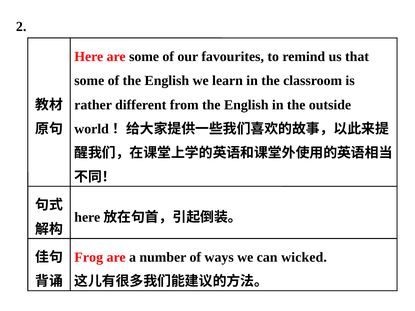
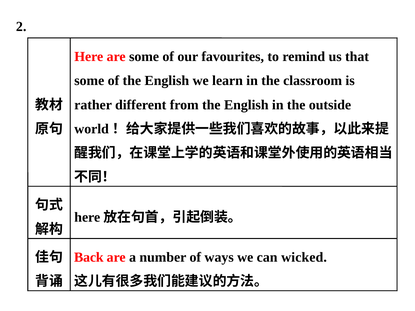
Frog: Frog -> Back (89, 257)
